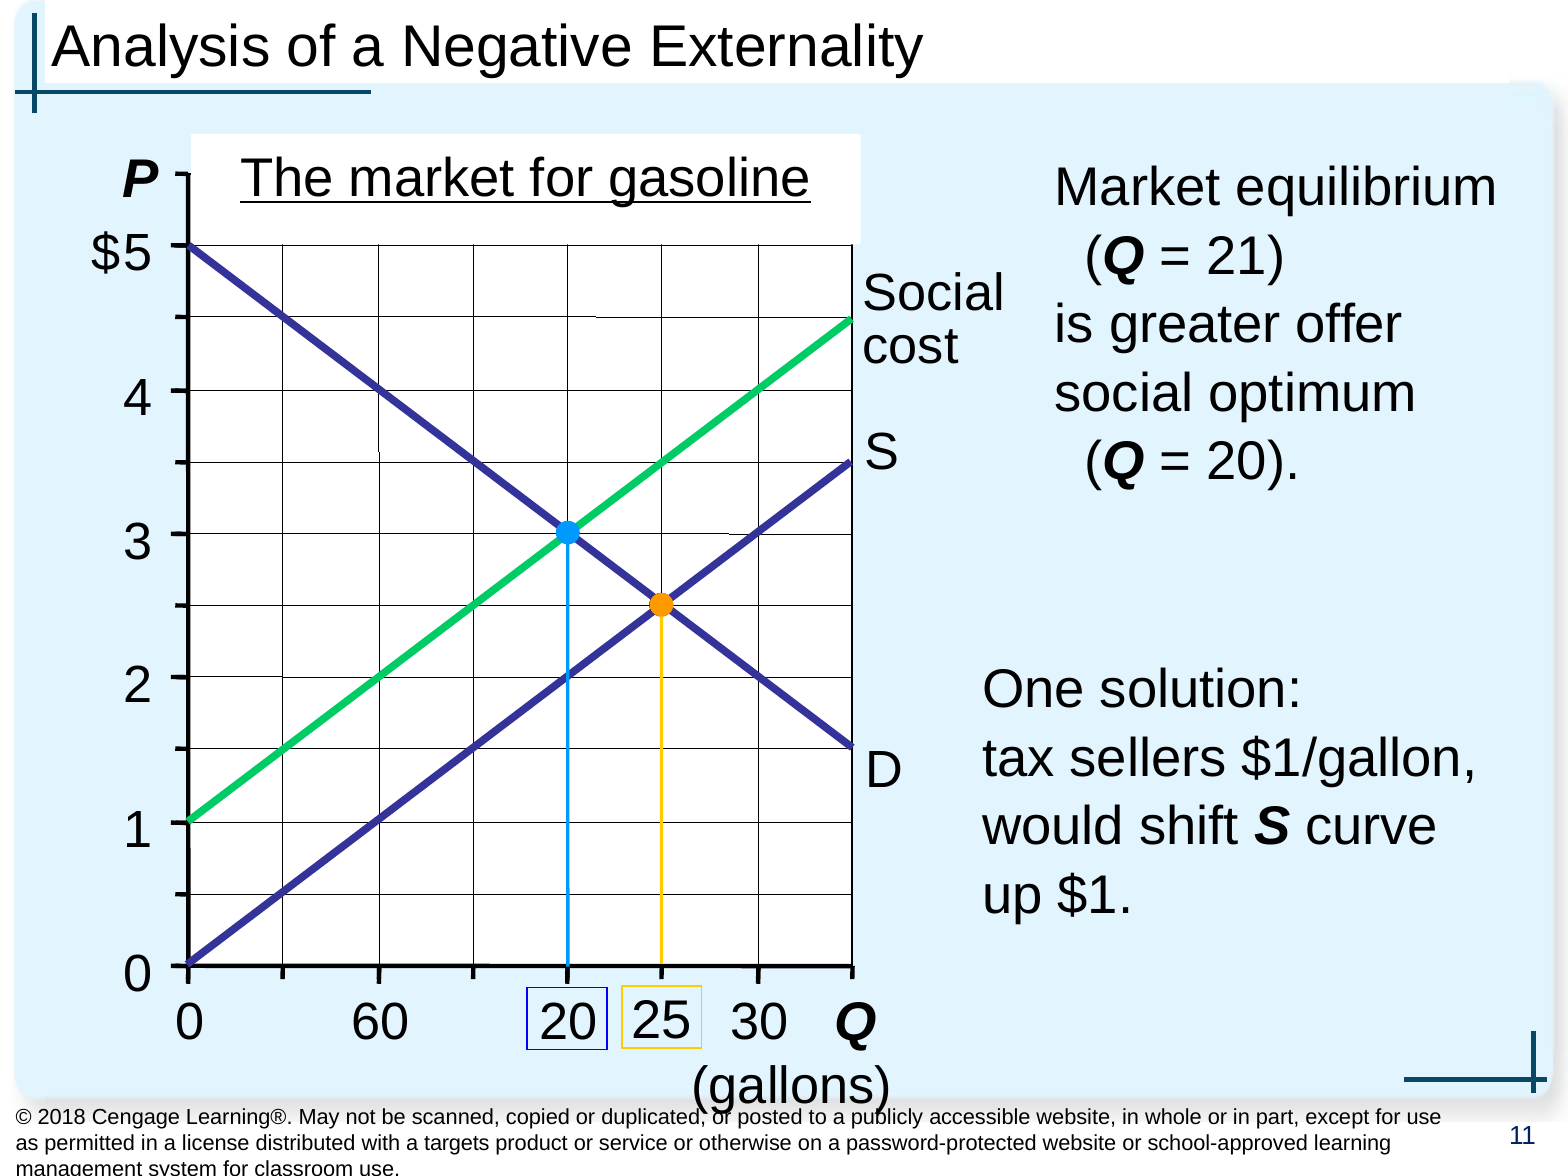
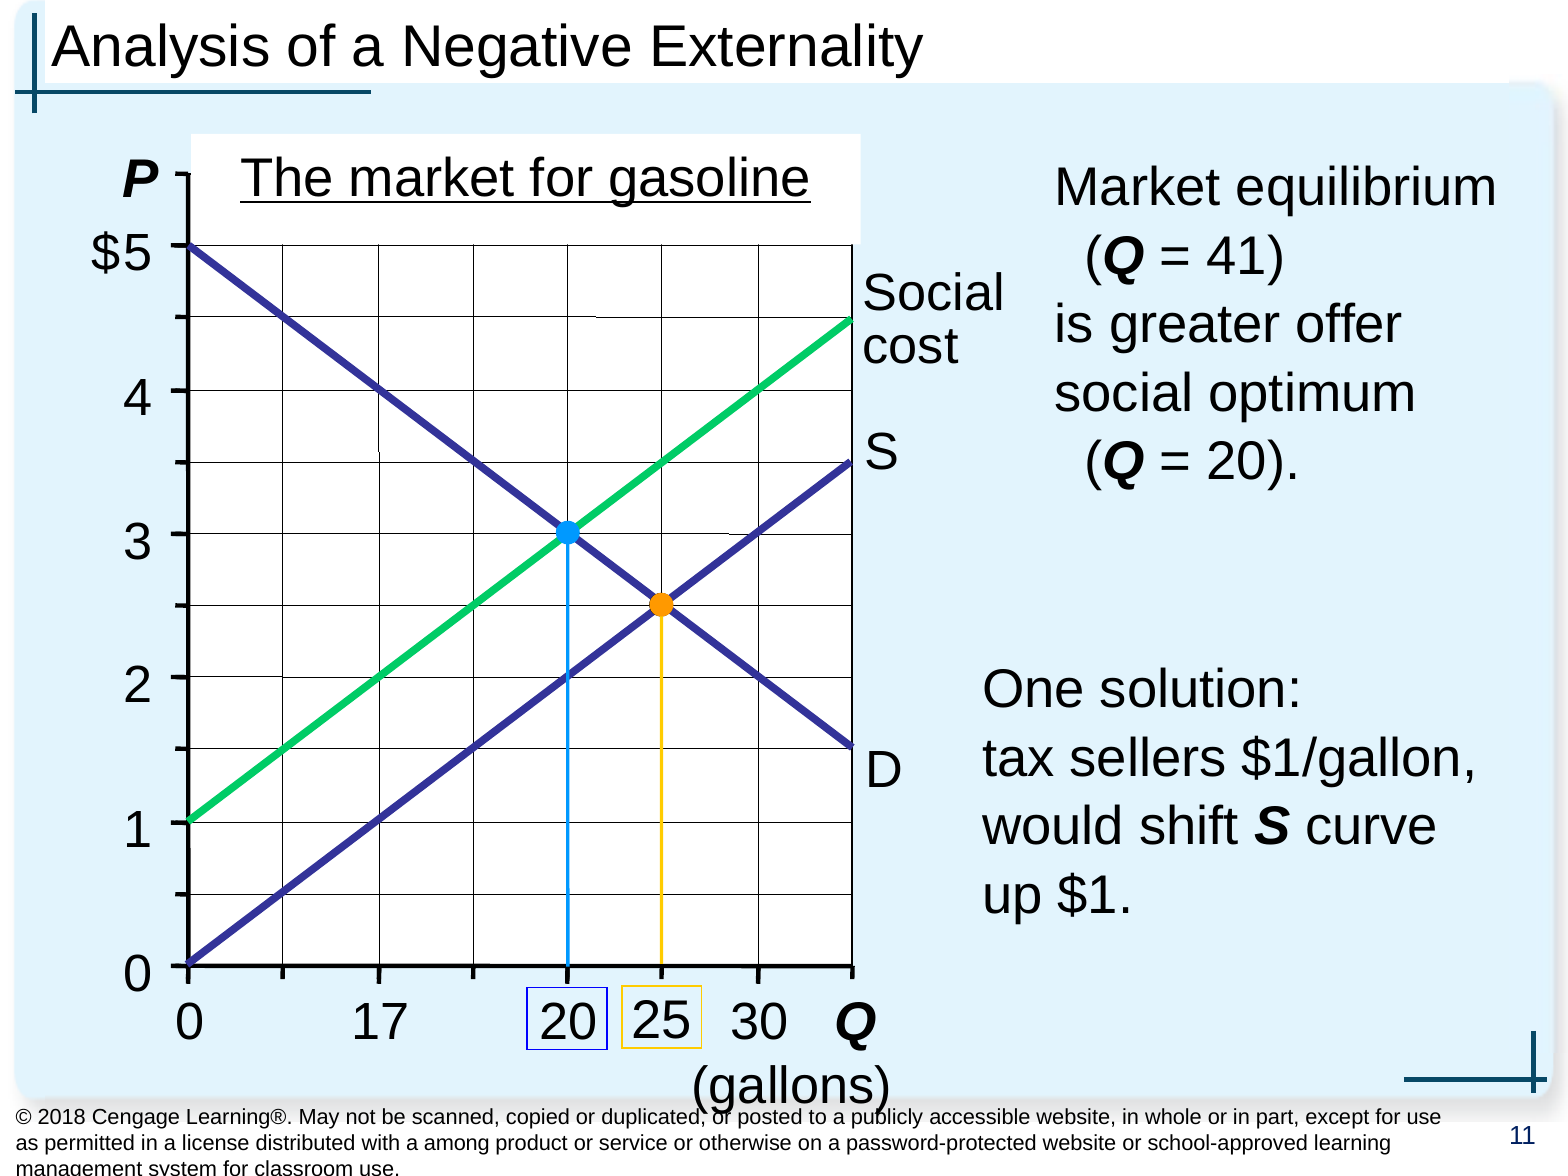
21: 21 -> 41 (1246, 256)
60: 60 -> 17 (380, 1022)
targets: targets -> among (457, 1143)
